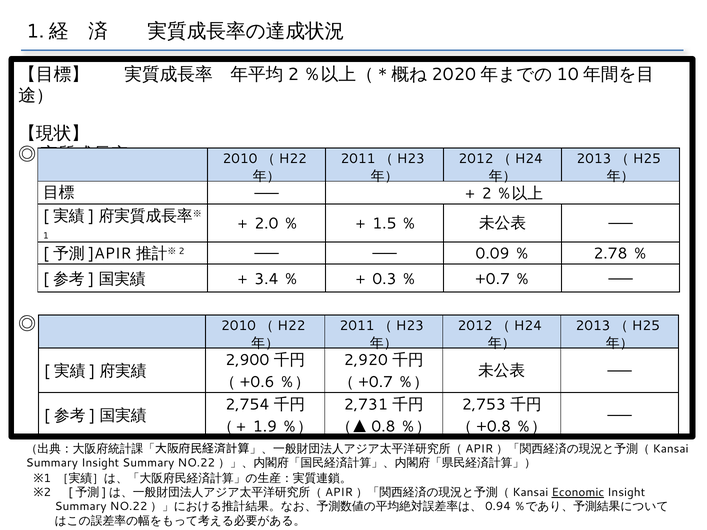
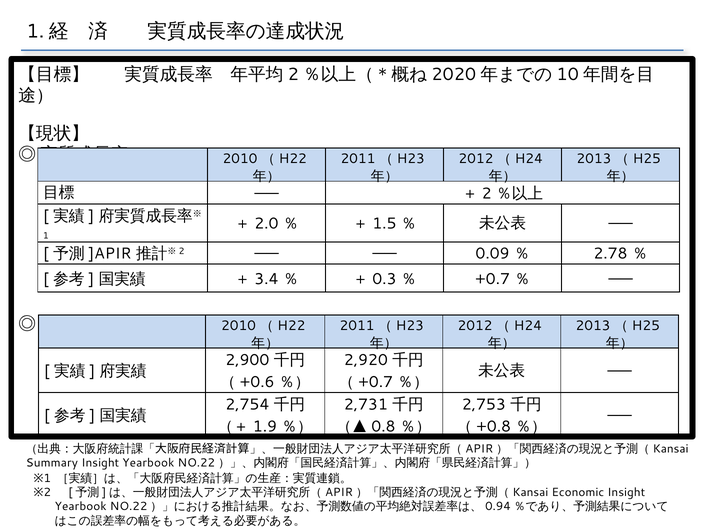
Summary: Summary -> Yearbook (148, 463)
Economic underline: present -> none (578, 493)
Summary: Summary -> Yearbook (81, 507)
